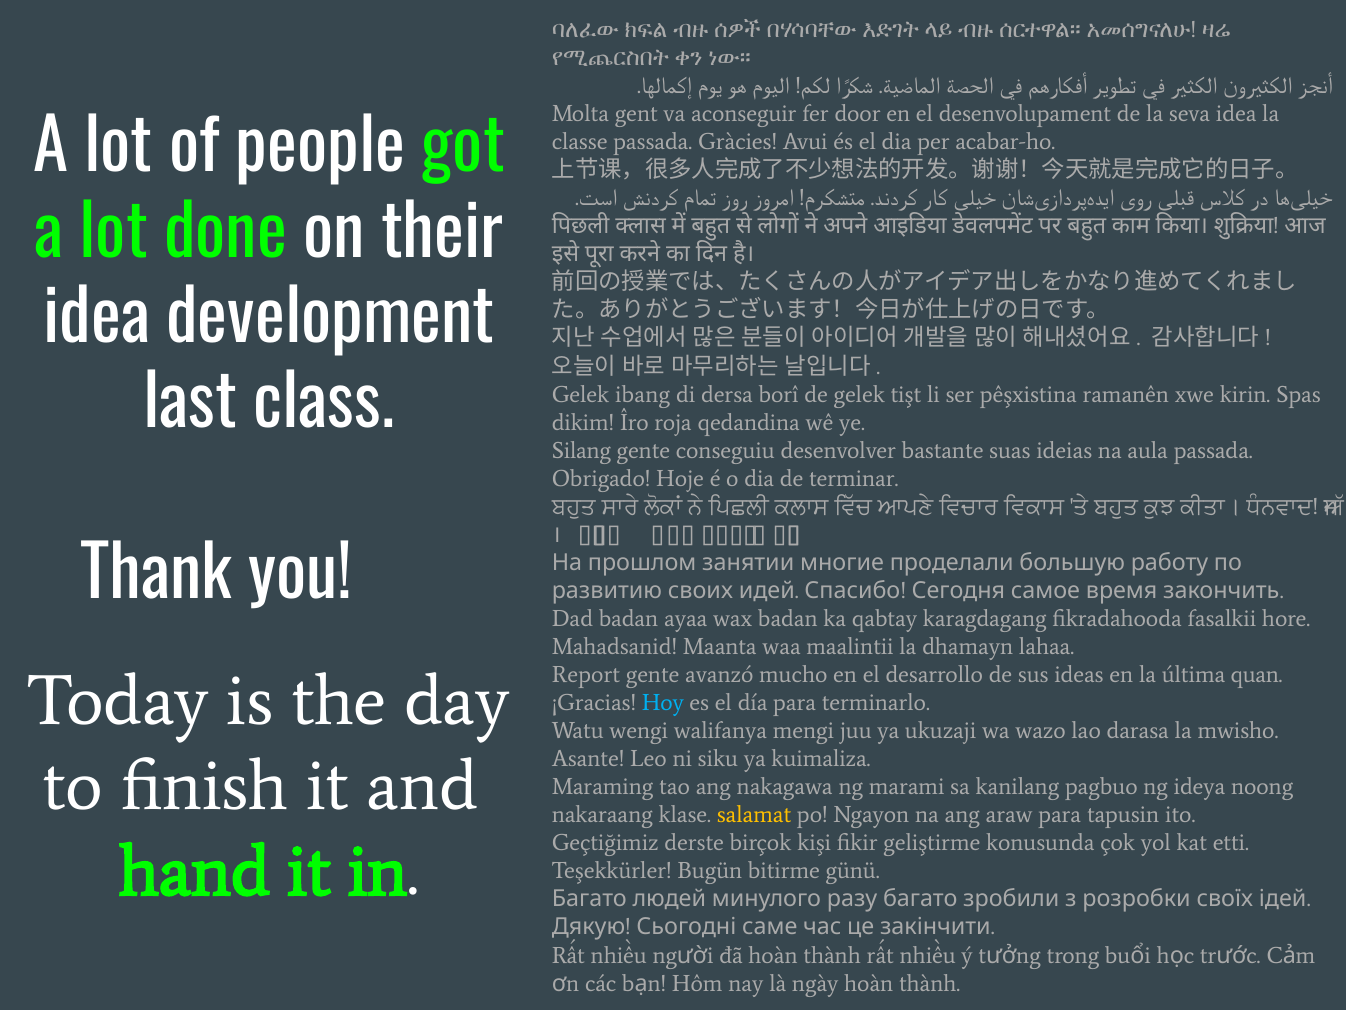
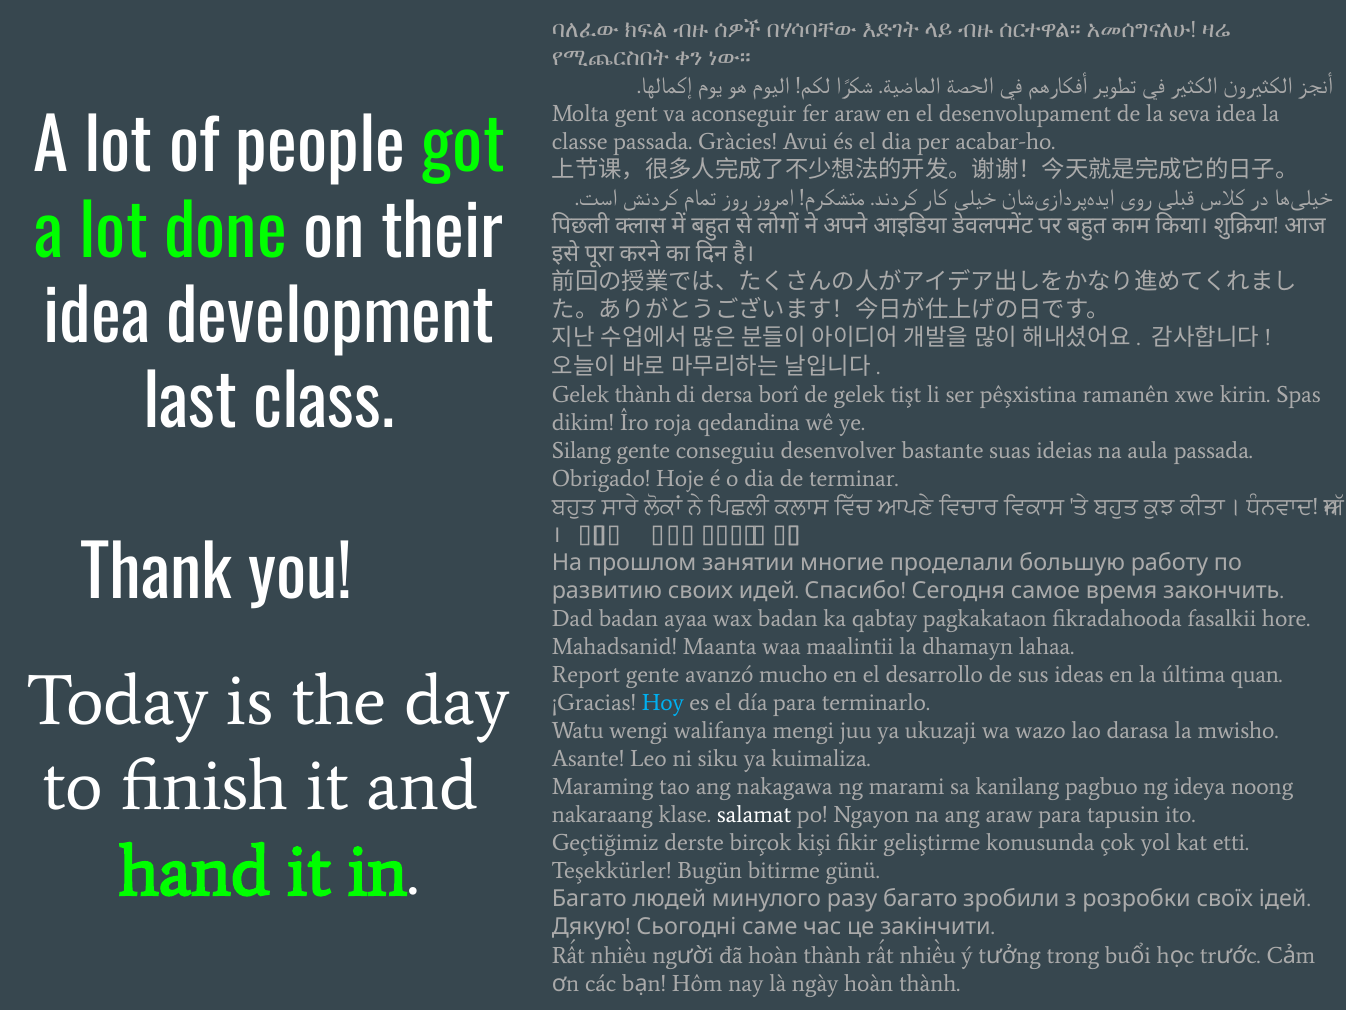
fer door: door -> araw (858, 114)
Gelek ibang: ibang -> thành (643, 394)
karagdagang: karagdagang -> pagkakataon (985, 618)
salamat colour: yellow -> white (754, 815)
